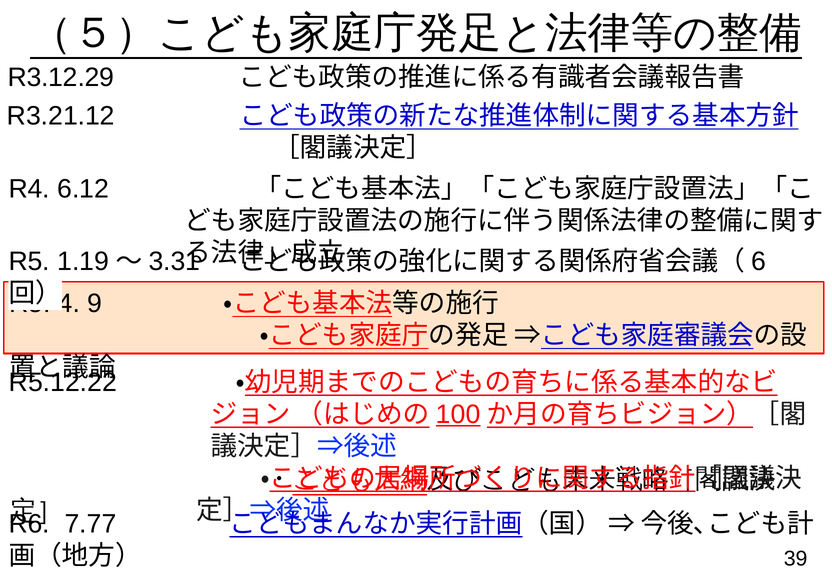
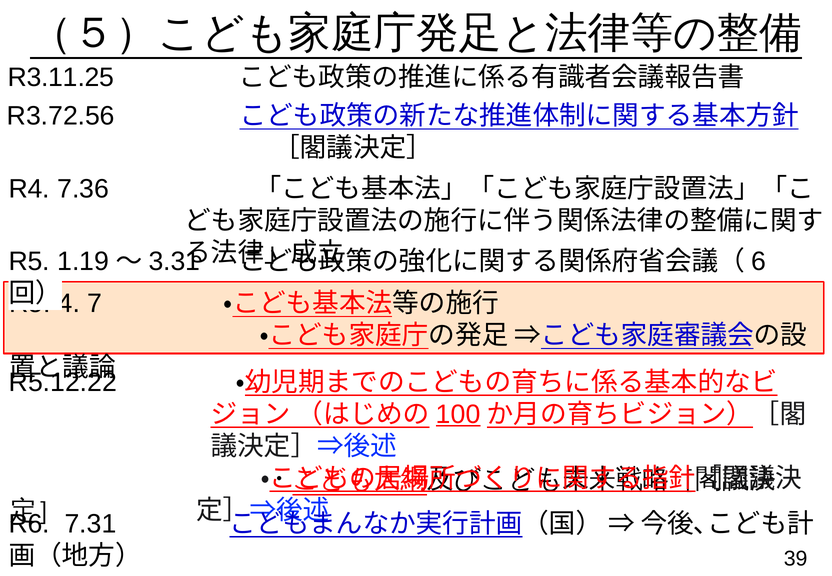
R3.12.29: R3.12.29 -> R3.11.25 (61, 77)
R3.21.12: R3.21.12 -> R3.72.56 (61, 116)
6.12: 6.12 -> 7.36 (83, 189)
9: 9 -> 7 (95, 304)
7.77: 7.77 -> 7.31 (91, 524)
